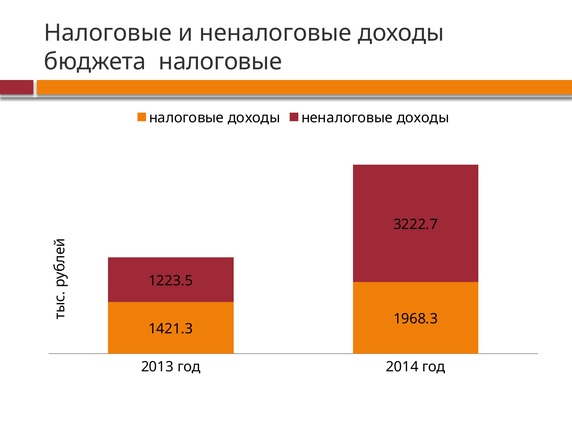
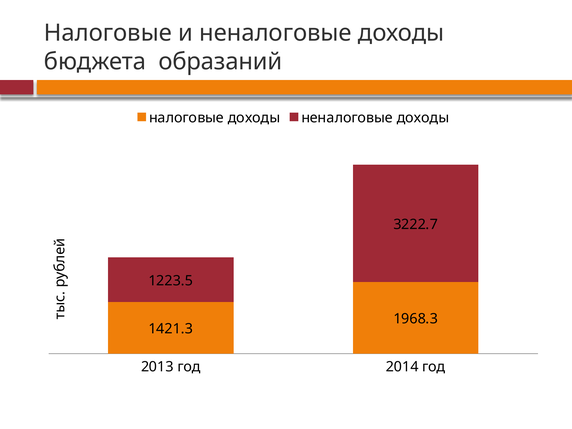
бюджета налоговые: налоговые -> образаний (220, 62)
